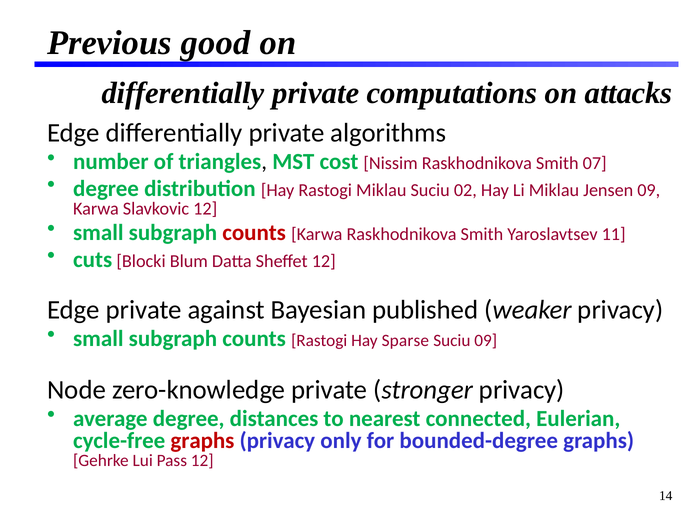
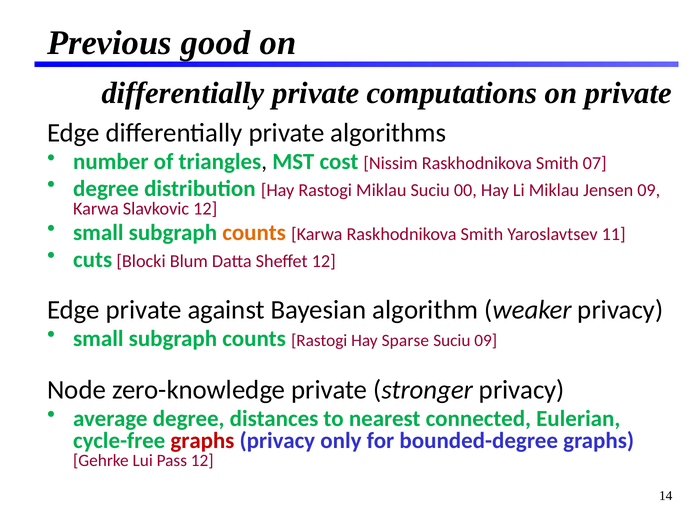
on attacks: attacks -> private (628, 93)
02: 02 -> 00 (465, 190)
counts colour: red -> orange (254, 233)
published: published -> algorithm (425, 309)
